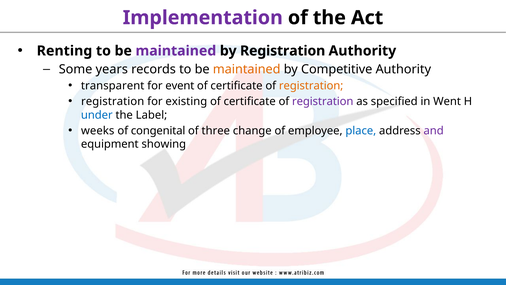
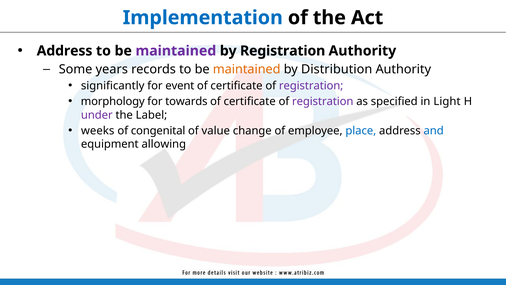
Implementation colour: purple -> blue (203, 18)
Renting: Renting -> Address (65, 51)
Competitive: Competitive -> Distribution (337, 69)
transparent: transparent -> significantly (113, 86)
registration colour: orange -> purple (311, 86)
registration: registration -> morphology (113, 101)
existing: existing -> towards (186, 101)
Went: Went -> Light (447, 101)
under colour: blue -> purple (97, 115)
three: three -> value (216, 131)
and colour: purple -> blue (434, 131)
showing: showing -> allowing (164, 144)
